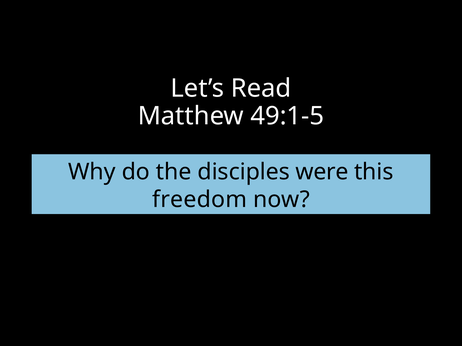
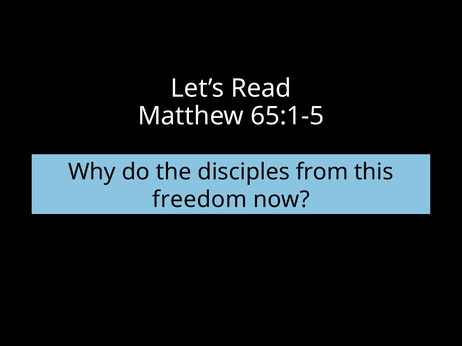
49:1-5: 49:1-5 -> 65:1-5 (287, 116)
were: were -> from (322, 172)
